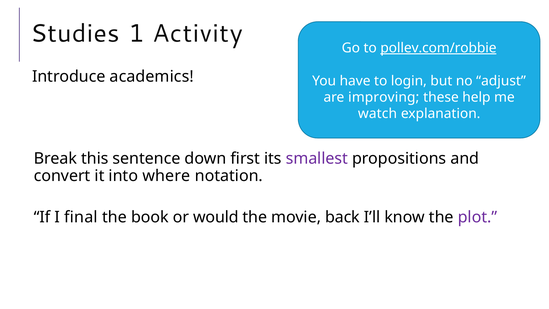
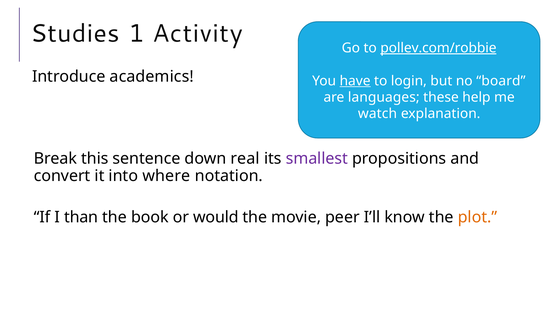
have underline: none -> present (355, 81)
adjust: adjust -> board (501, 81)
improving: improving -> languages (384, 97)
first: first -> real (245, 158)
final: final -> than (81, 217)
back: back -> peer (342, 217)
plot colour: purple -> orange (477, 217)
